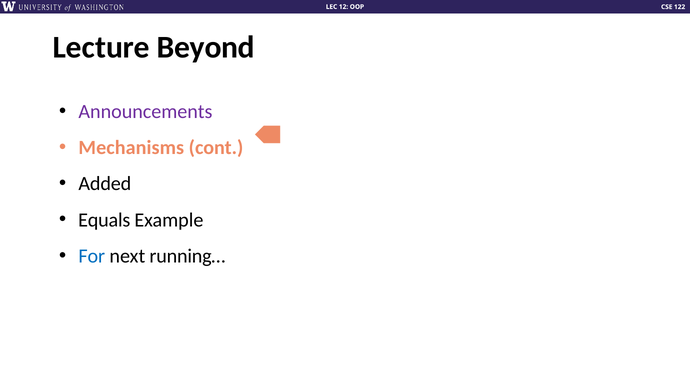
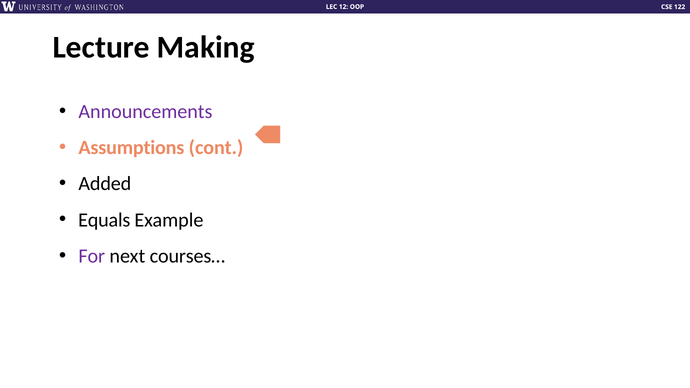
Beyond: Beyond -> Making (206, 47)
Mechanisms: Mechanisms -> Assumptions (131, 148)
For colour: blue -> purple (92, 256)
running…: running… -> courses… (187, 256)
